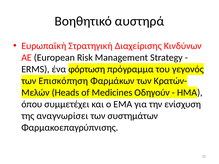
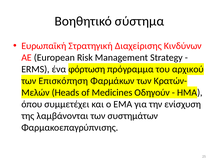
αυστηρά: αυστηρά -> σύστημα (139, 21)
γεγονός: γεγονός -> αρχικού (188, 69)
αναγνωρίσει: αναγνωρίσει -> λαμβάνονται (62, 116)
